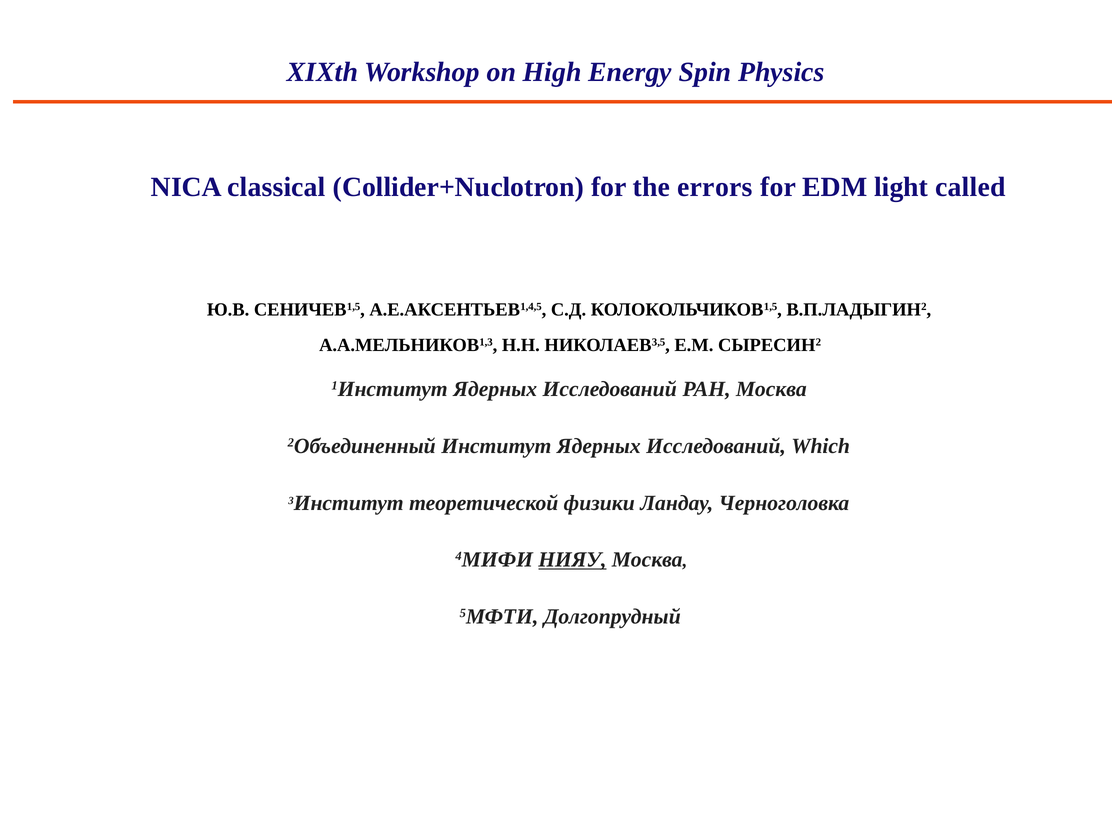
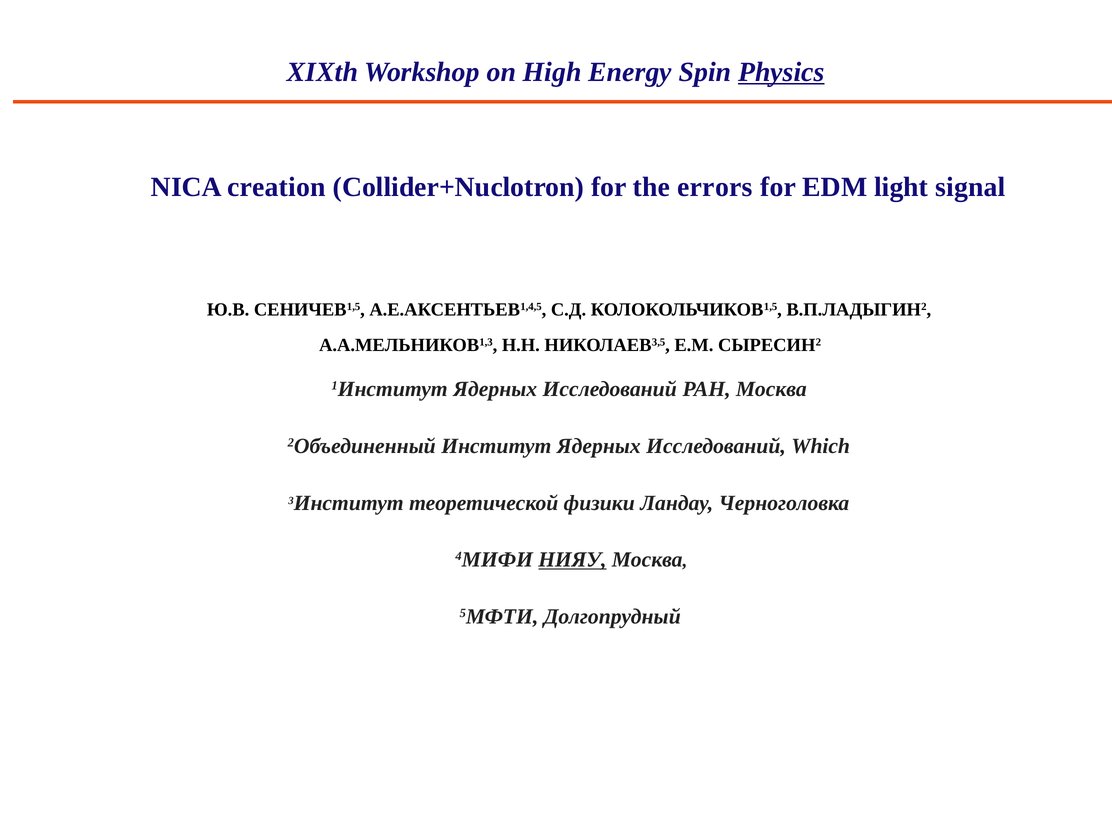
Physics underline: none -> present (781, 72)
classical: classical -> creation (276, 187)
called: called -> signal (970, 187)
